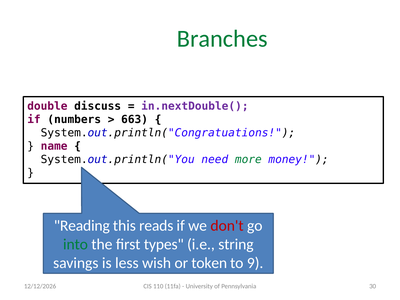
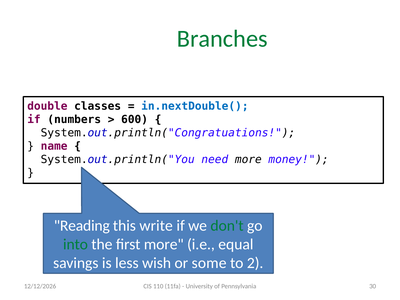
discuss: discuss -> classes (98, 106)
in.nextDouble( colour: purple -> blue (195, 106)
663: 663 -> 600 (135, 119)
more colour: green -> black (248, 159)
reads: reads -> write (156, 226)
don't colour: red -> green (227, 226)
first types: types -> more (164, 244)
string: string -> equal (236, 244)
token: token -> some (209, 263)
9: 9 -> 2 (255, 263)
